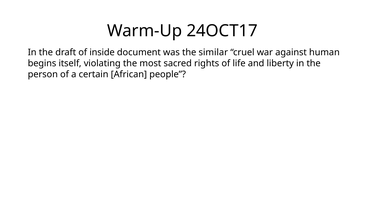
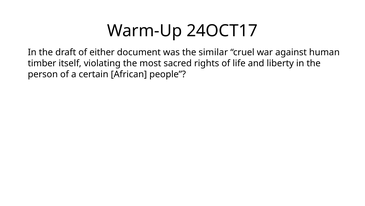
inside: inside -> either (102, 52)
begins: begins -> timber (42, 63)
